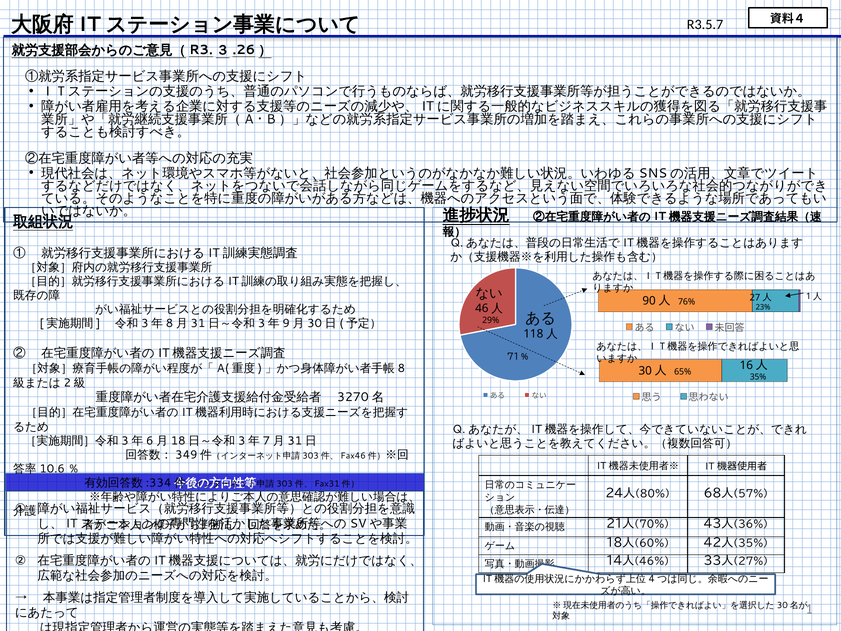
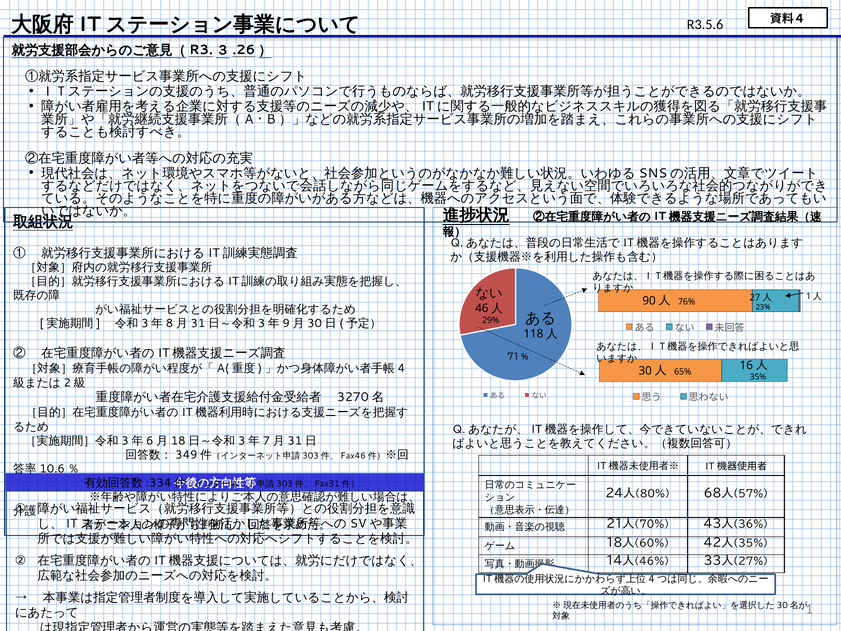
R3.5.7: R3.5.7 -> R3.5.6 (705, 24)
8: 8 -> 4 (401, 368)
